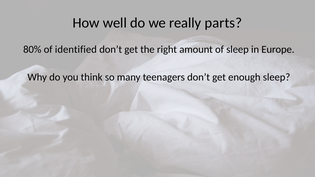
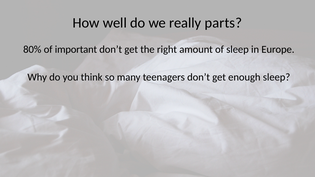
identified: identified -> important (76, 50)
